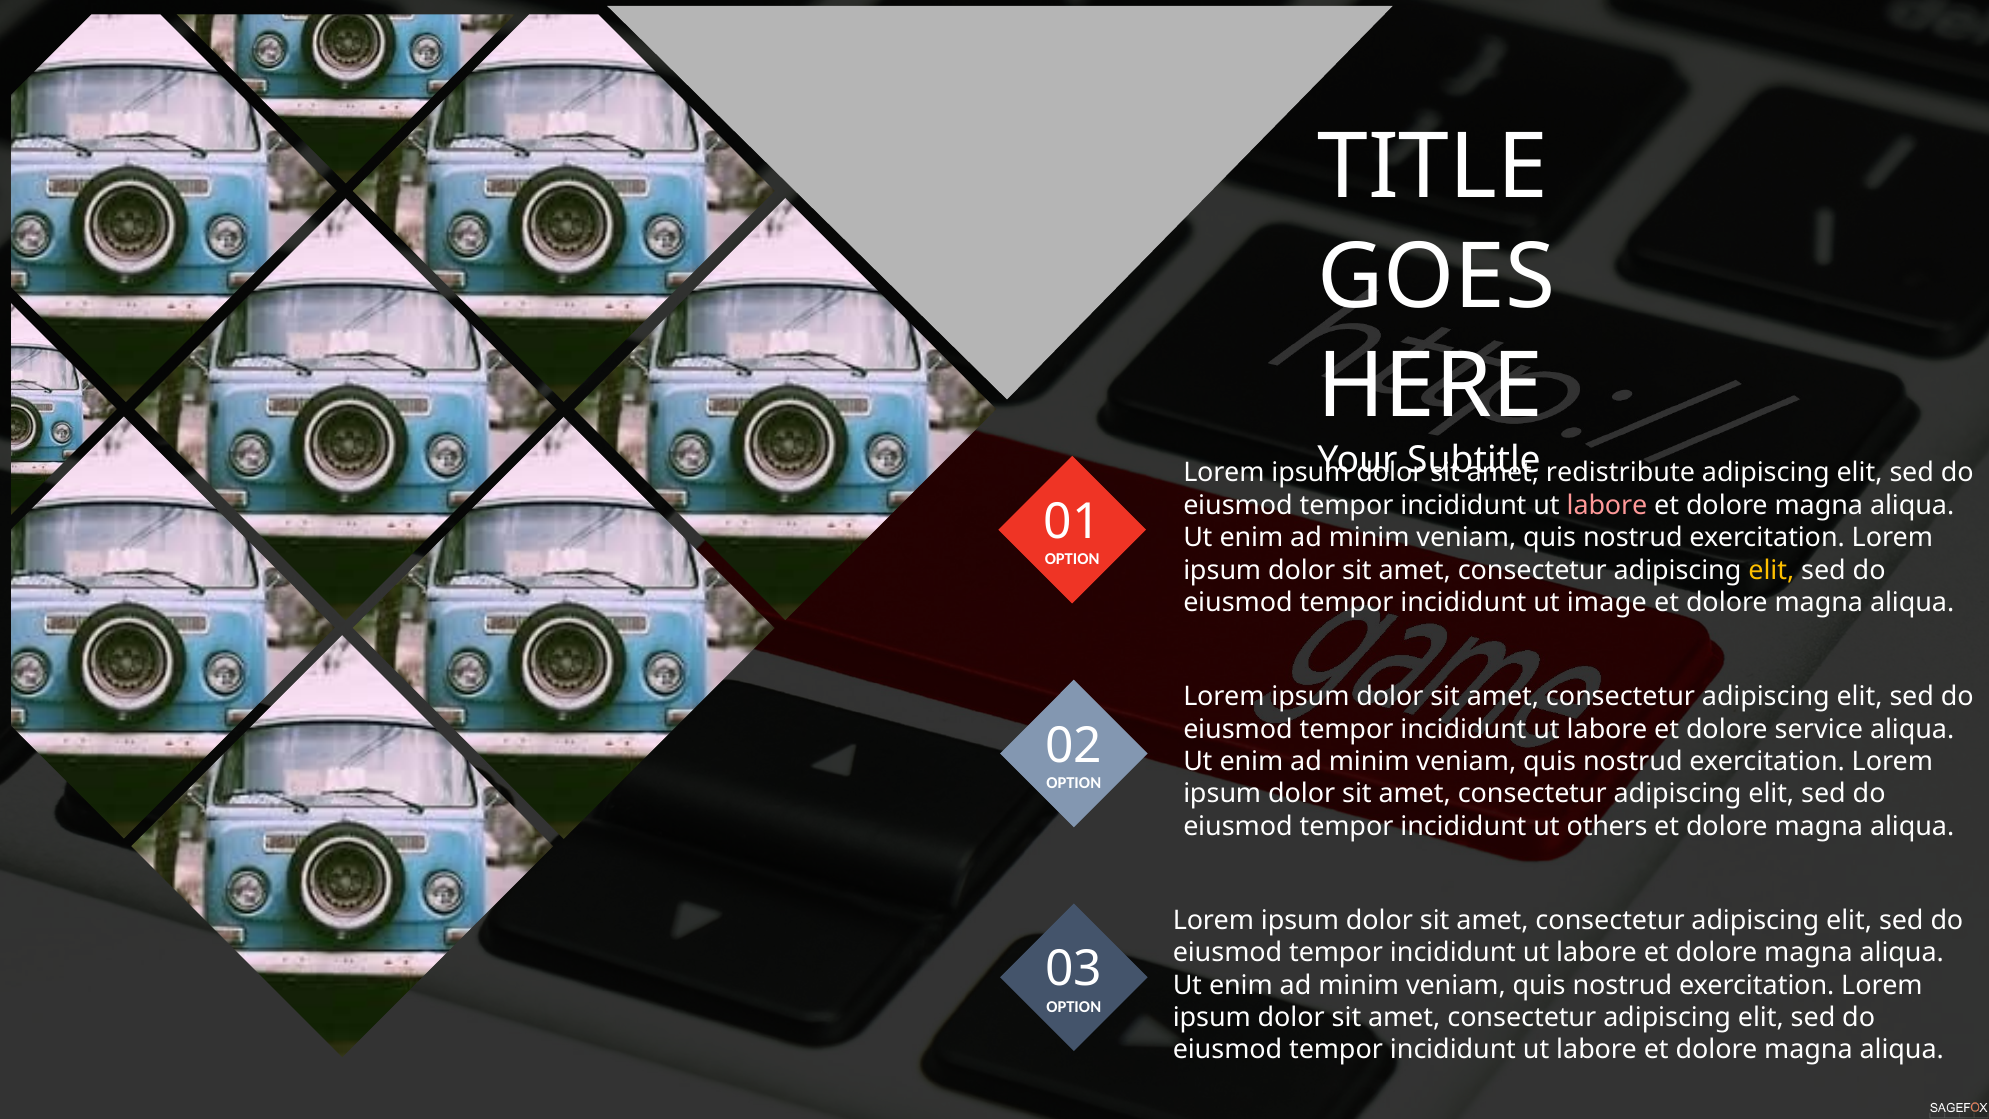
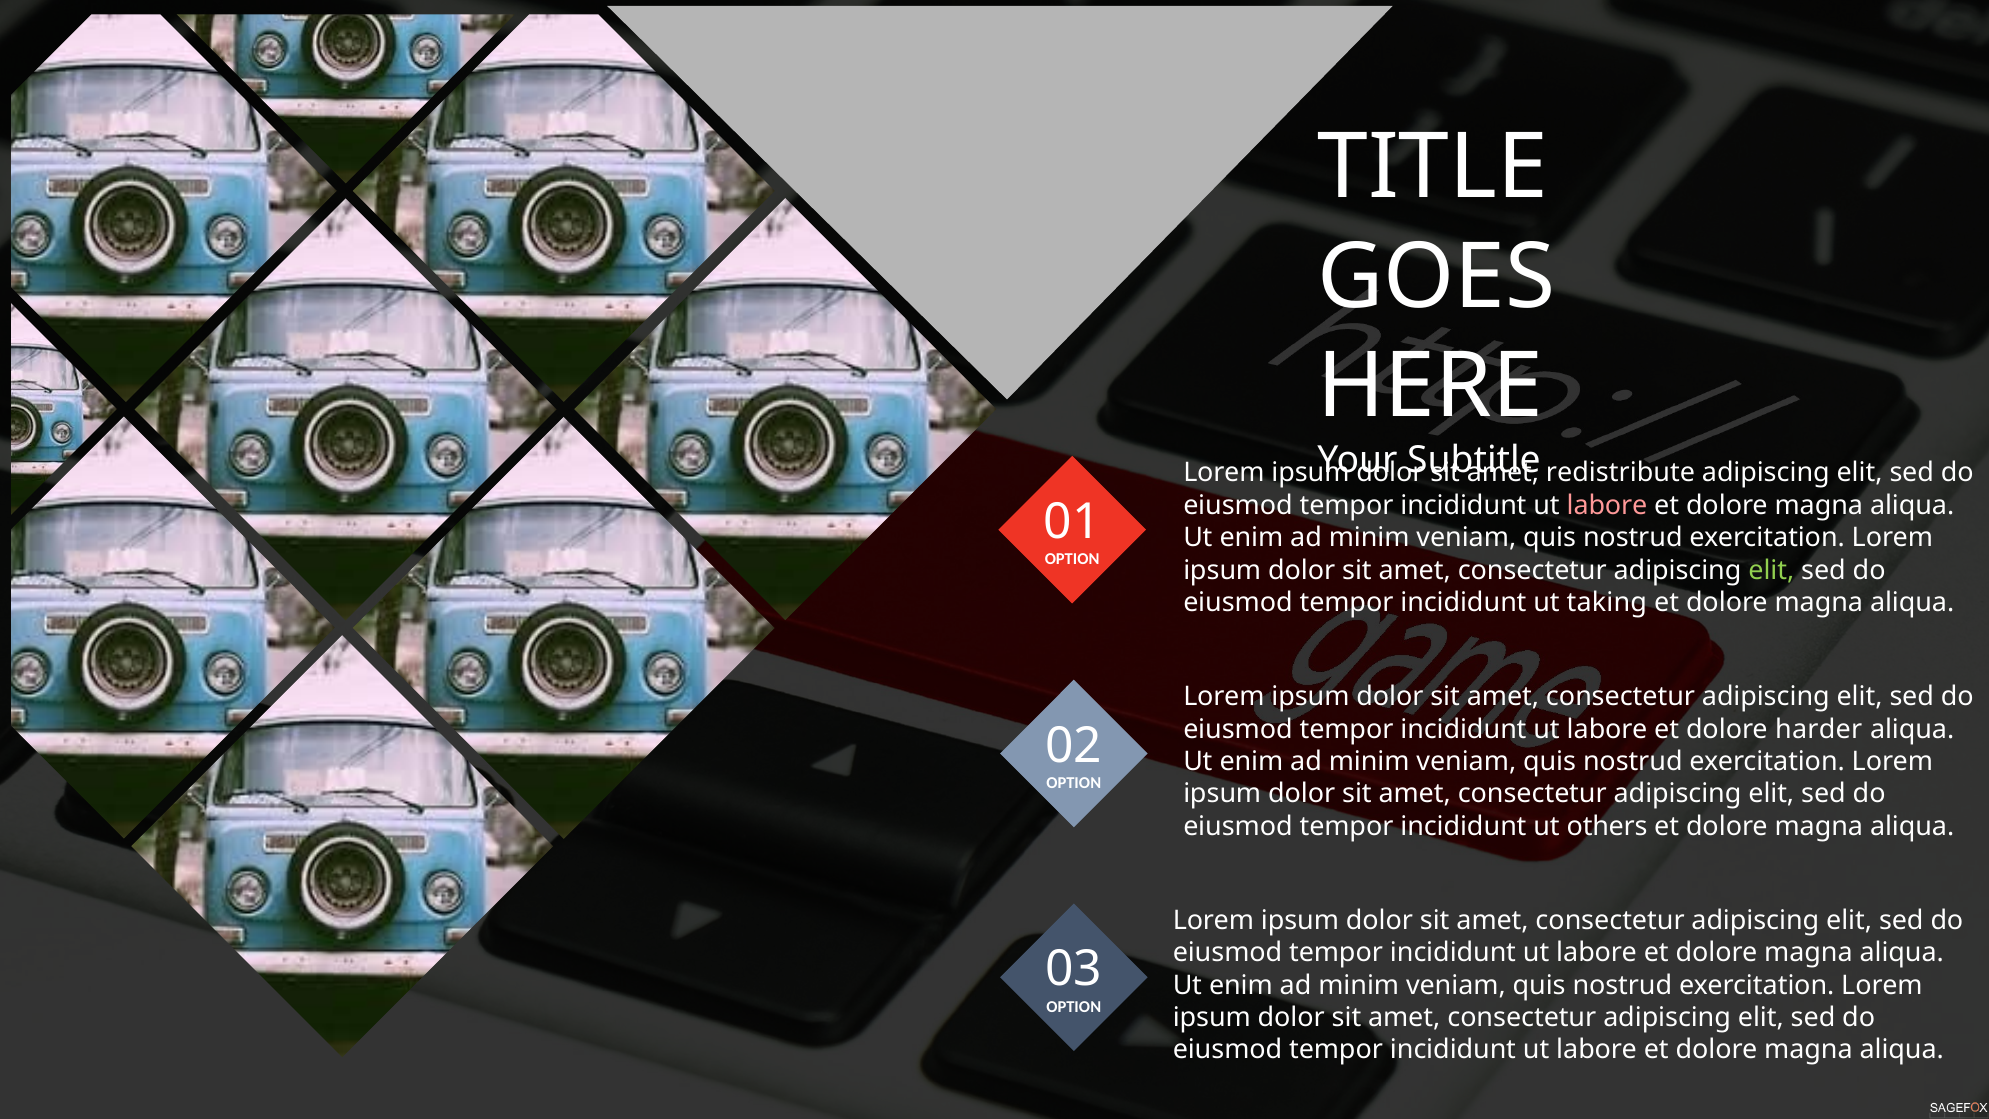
elit colour: yellow -> light green (1771, 570)
image: image -> taking (1607, 602)
service: service -> harder (1819, 729)
